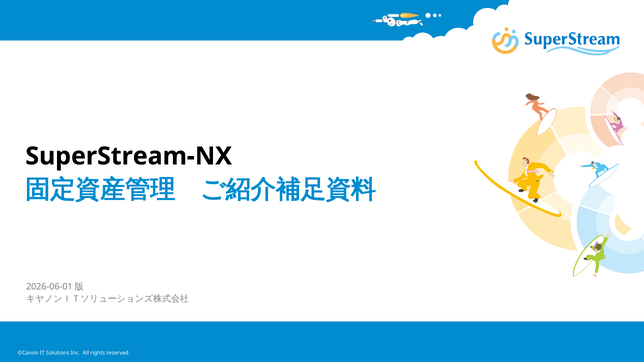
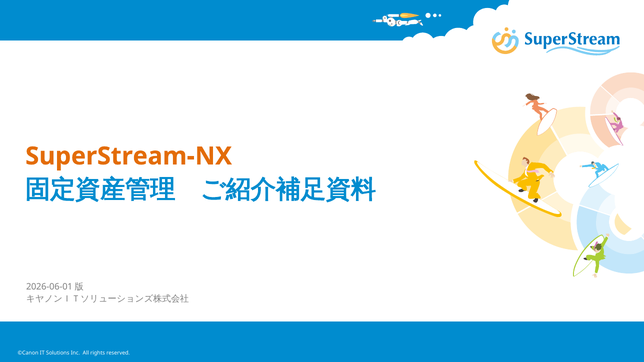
SuperStream-NX colour: black -> orange (129, 156)
